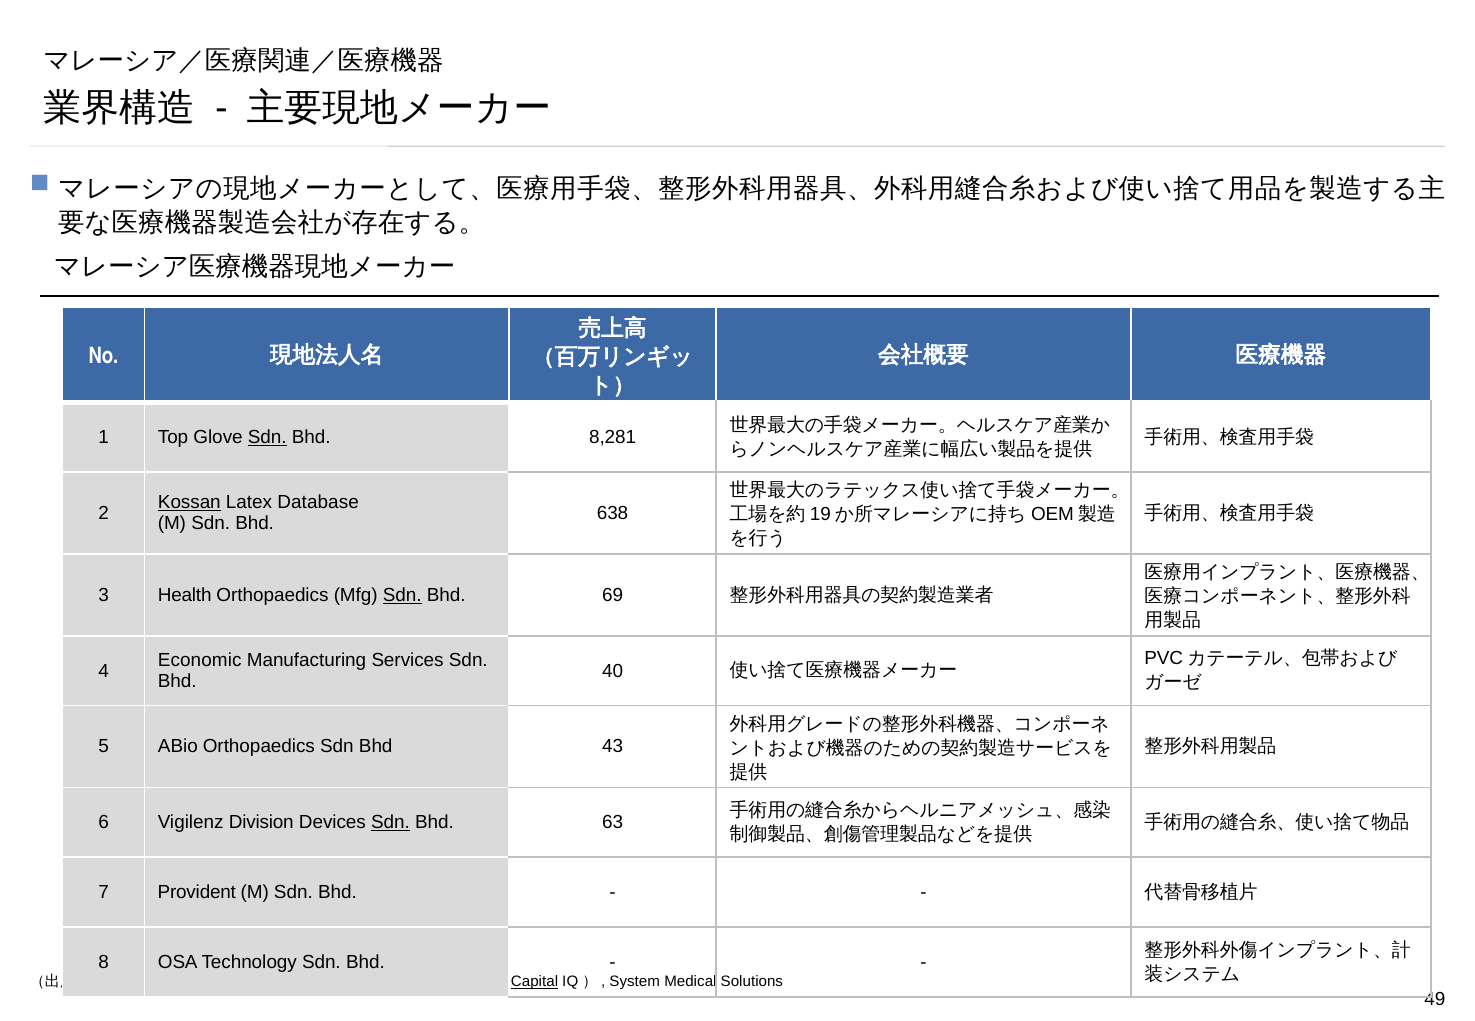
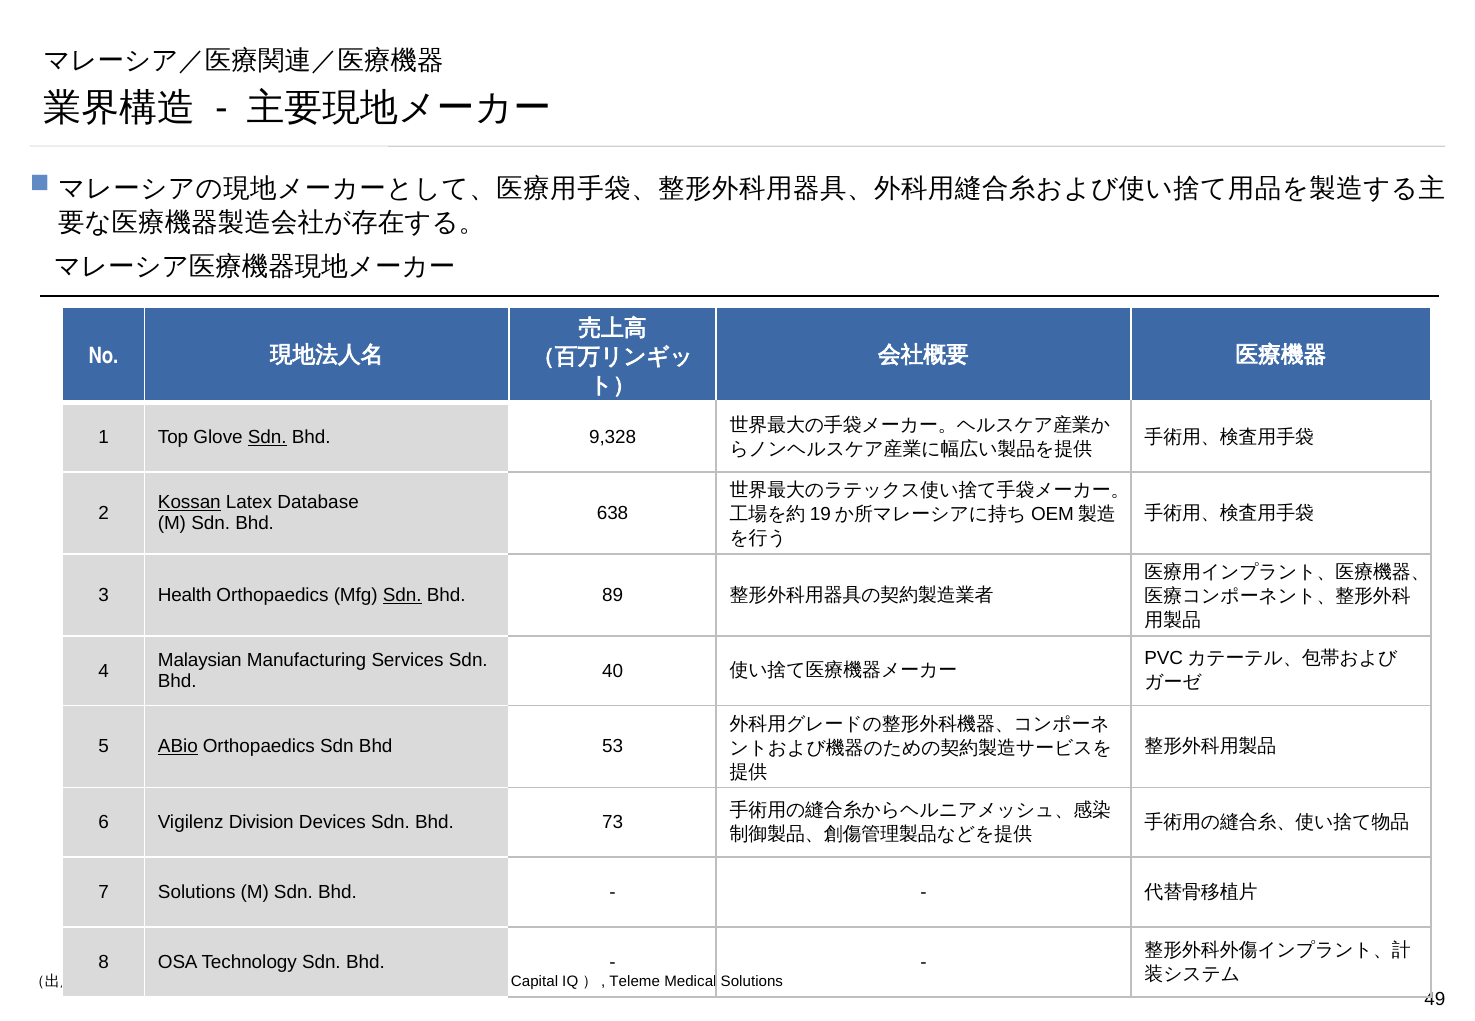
8,281: 8,281 -> 9,328 (613, 437)
69: 69 -> 89 (613, 595)
Economic: Economic -> Malaysian (200, 660)
ABio underline: none -> present (178, 747)
43: 43 -> 53 (613, 747)
Sdn underline: present -> none (391, 823)
63: 63 -> 73 (613, 823)
7 Provident: Provident -> Solutions (197, 892)
Capital underline: present -> none (534, 982)
System: System -> Teleme (635, 982)
